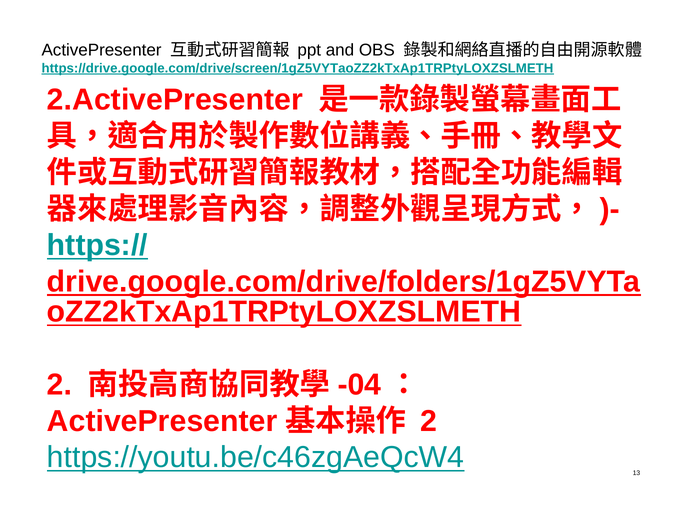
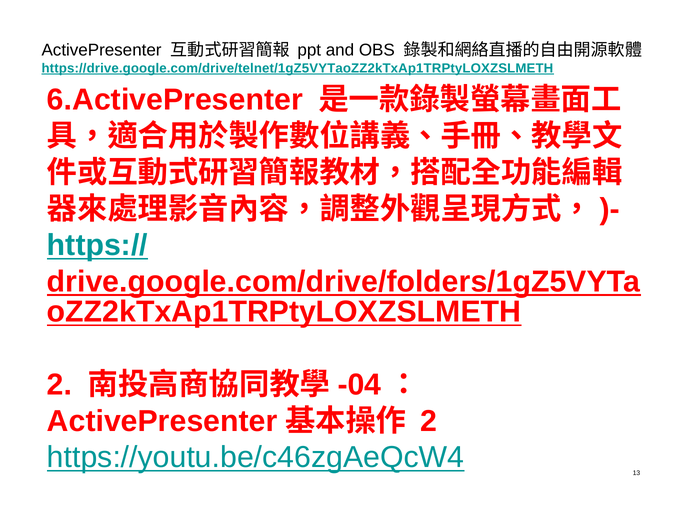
https://drive.google.com/drive/screen/1gZ5VYTaoZZ2kTxAp1TRPtyLOXZSLMETH: https://drive.google.com/drive/screen/1gZ5VYTaoZZ2kTxAp1TRPtyLOXZSLMETH -> https://drive.google.com/drive/telnet/1gZ5VYTaoZZ2kTxAp1TRPtyLOXZSLMETH (297, 68)
2.ActivePresenter: 2.ActivePresenter -> 6.ActivePresenter (175, 100)
